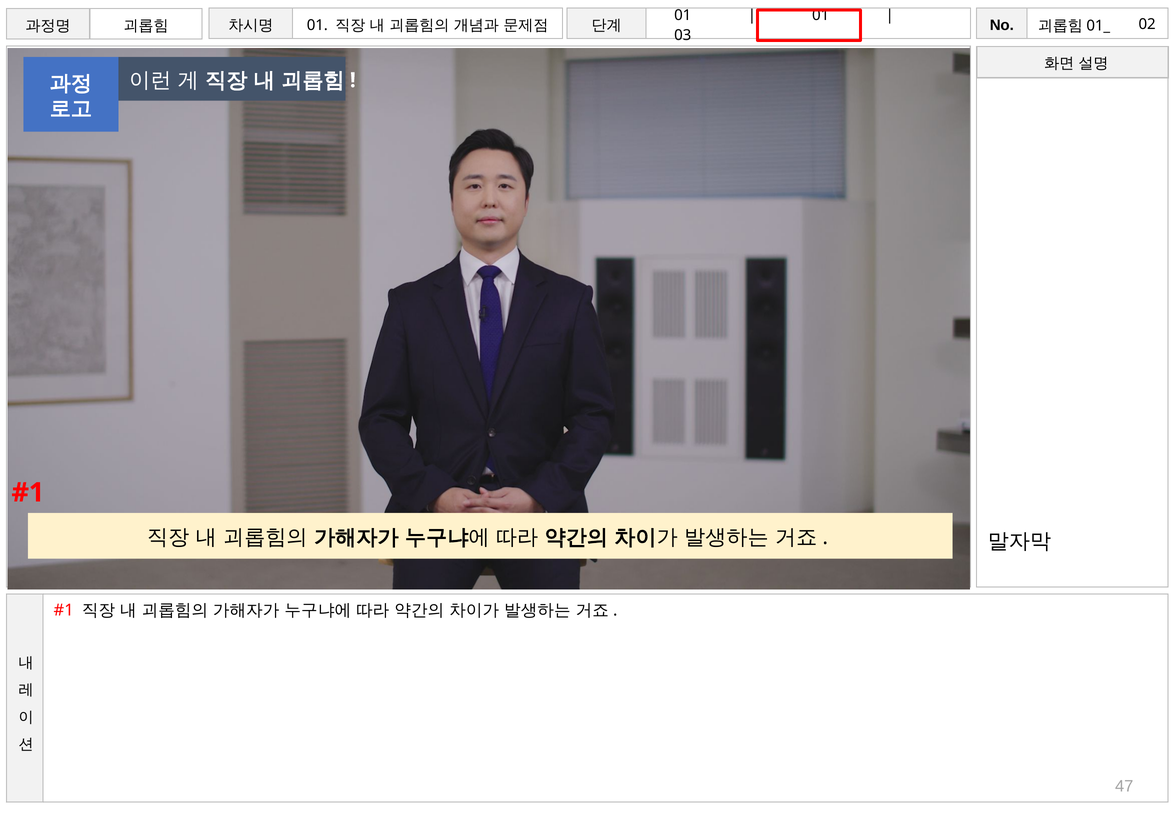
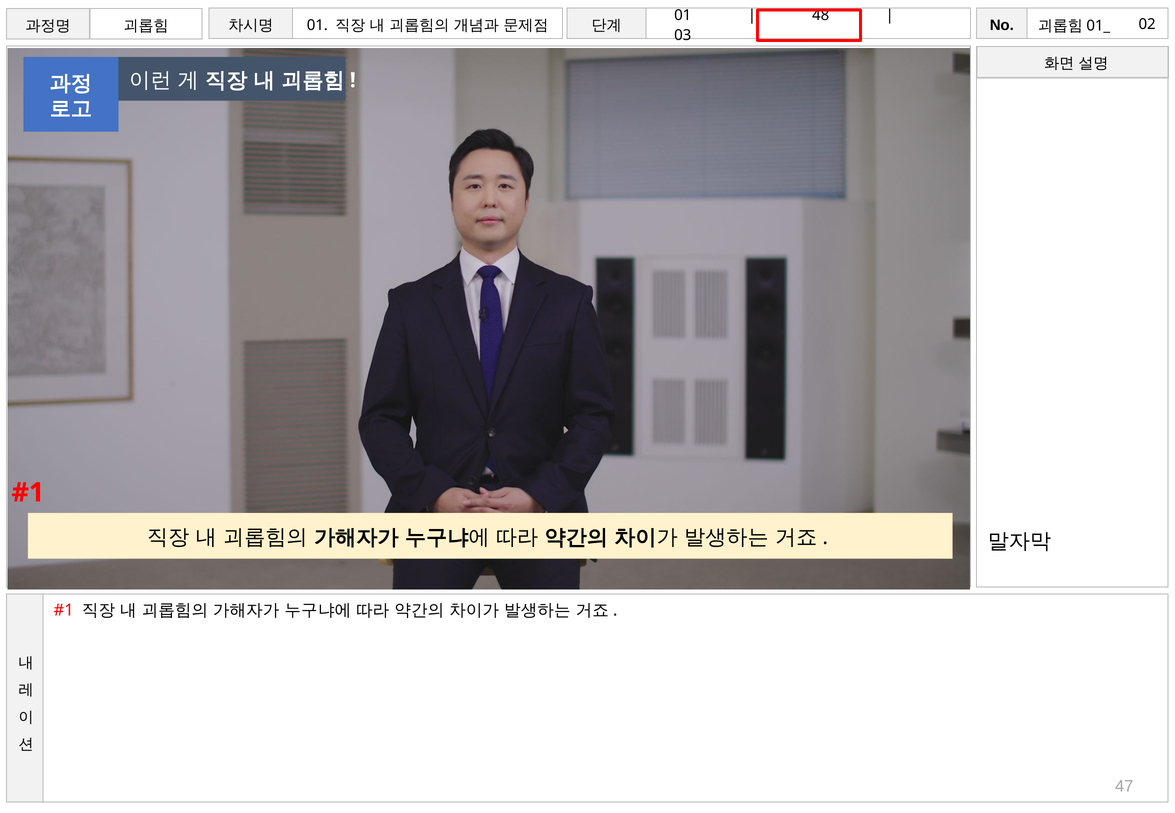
01: 01 -> 48 (821, 15)
